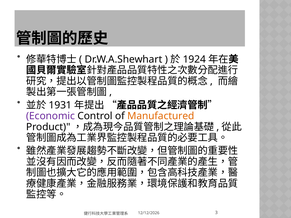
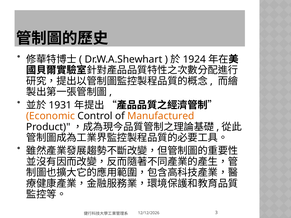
Economic colour: purple -> orange (51, 116)
